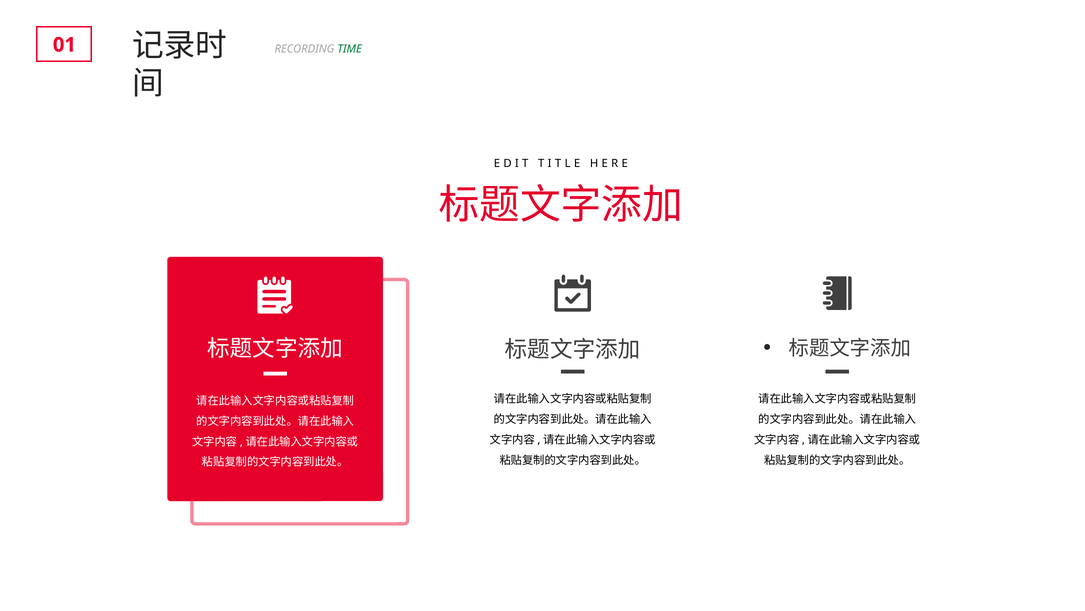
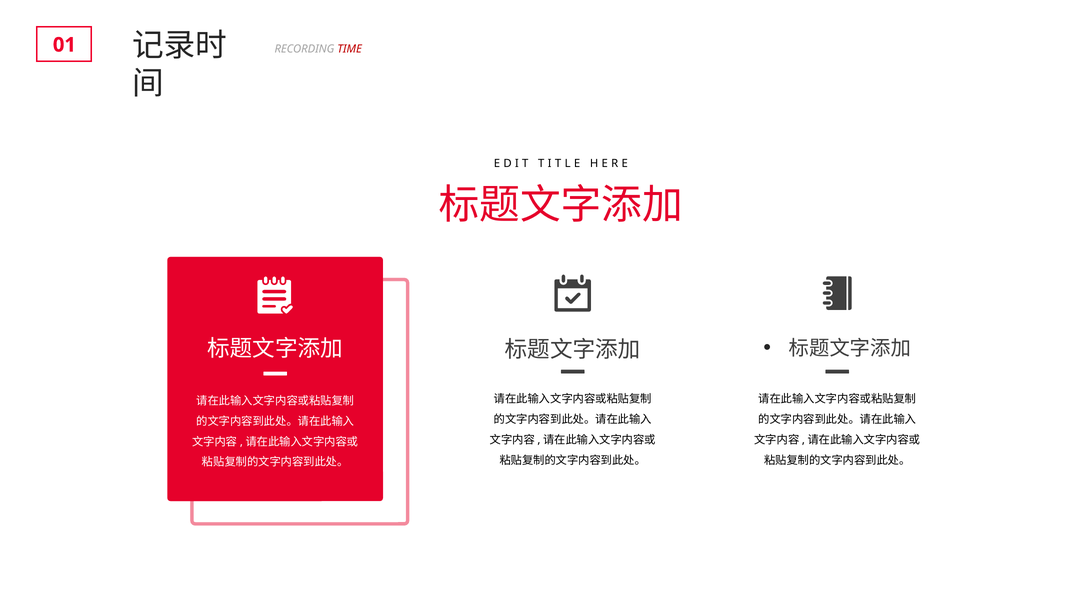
TIME colour: green -> red (350, 49)
